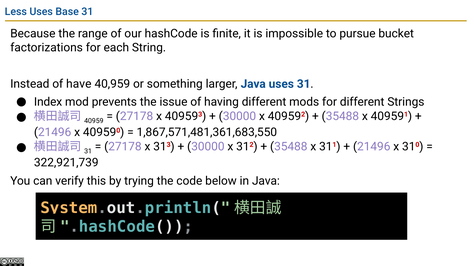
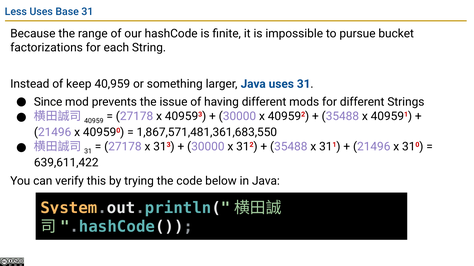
have: have -> keep (79, 84)
Index: Index -> Since (48, 102)
322,921,739: 322,921,739 -> 639,611,422 (66, 163)
